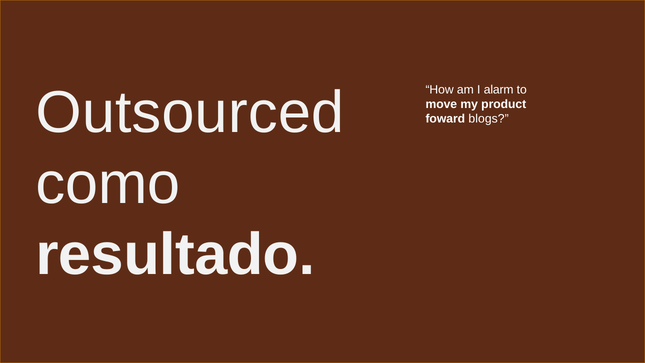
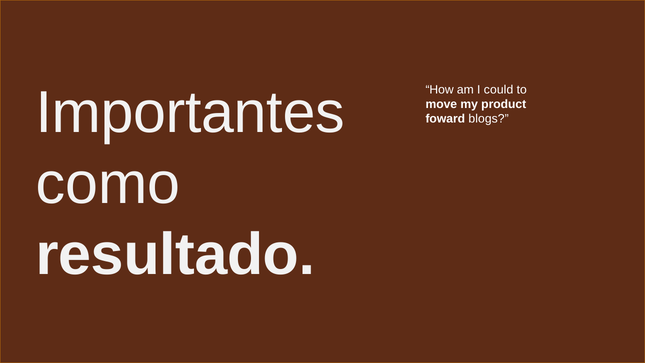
alarm: alarm -> could (499, 90)
Outsourced: Outsourced -> Importantes (190, 113)
